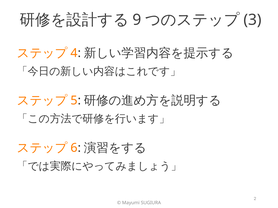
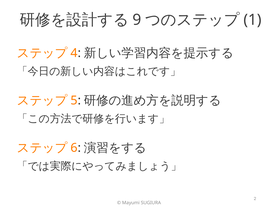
3: 3 -> 1 (252, 20)
